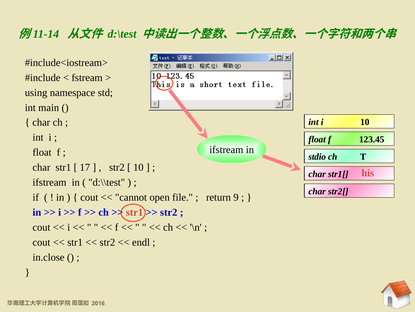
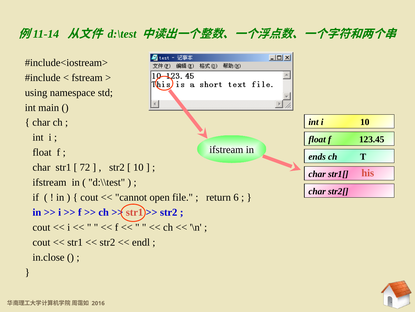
stdio: stdio -> ends (317, 156)
17: 17 -> 72 (85, 167)
9: 9 -> 6 (236, 197)
